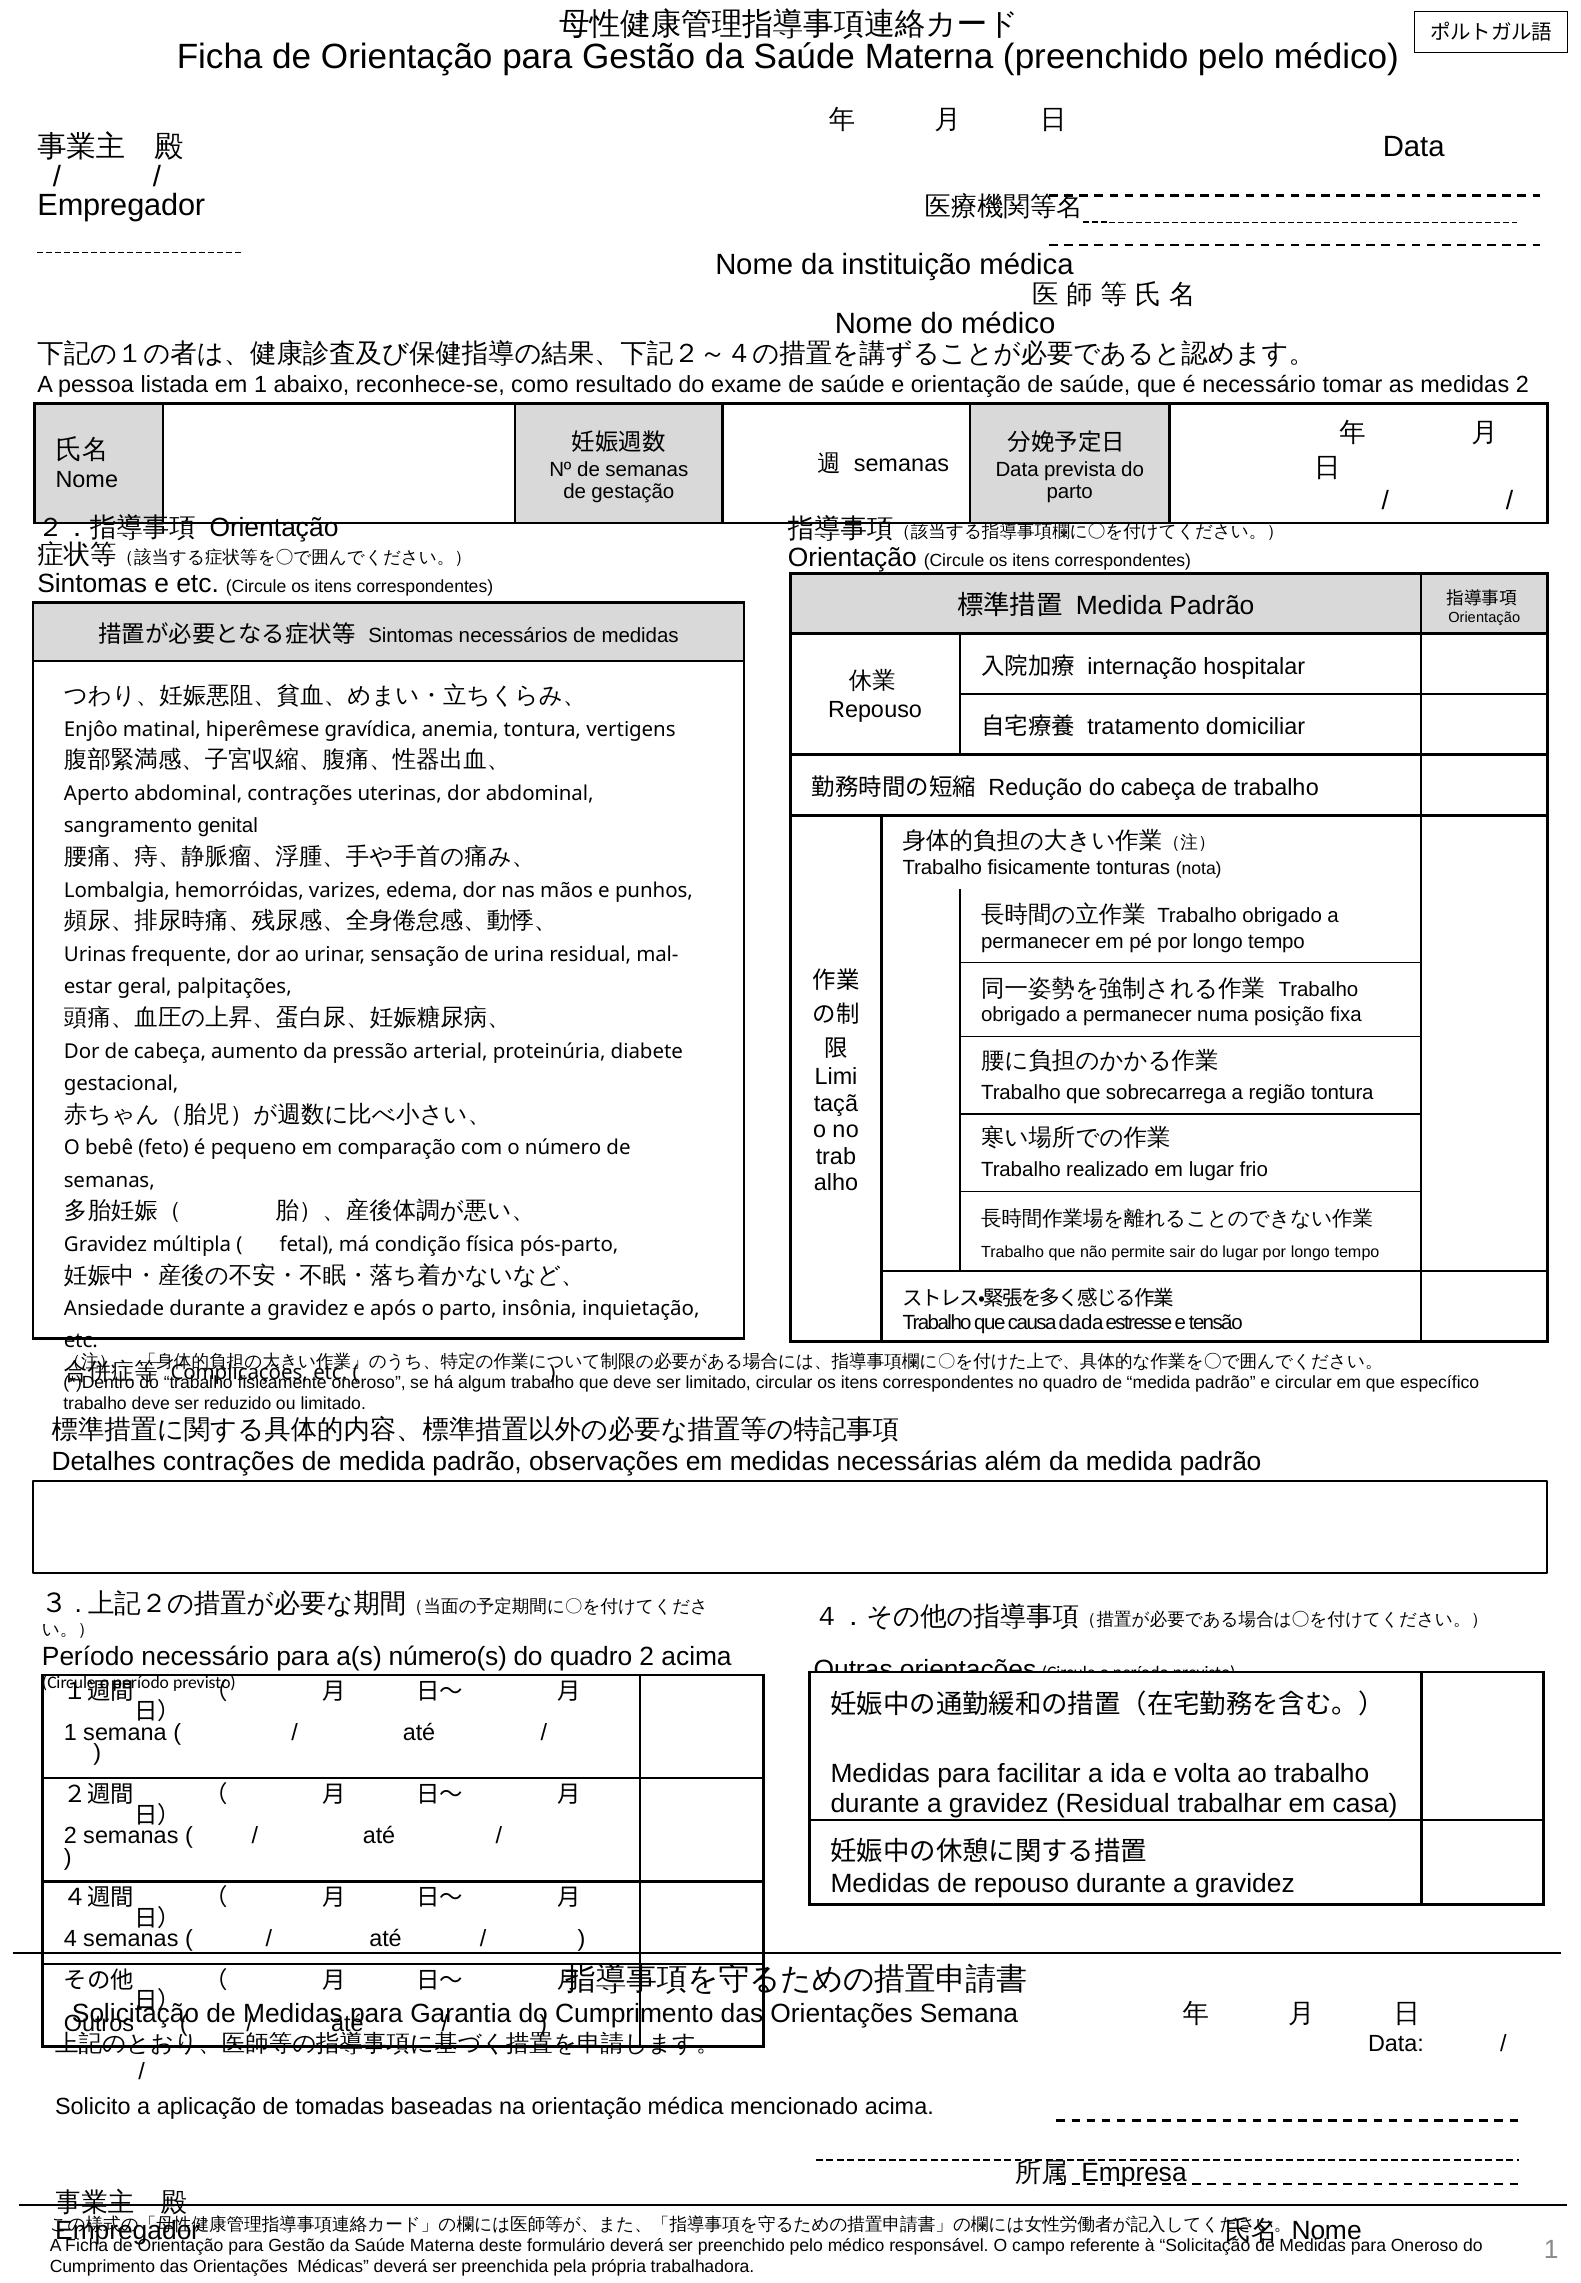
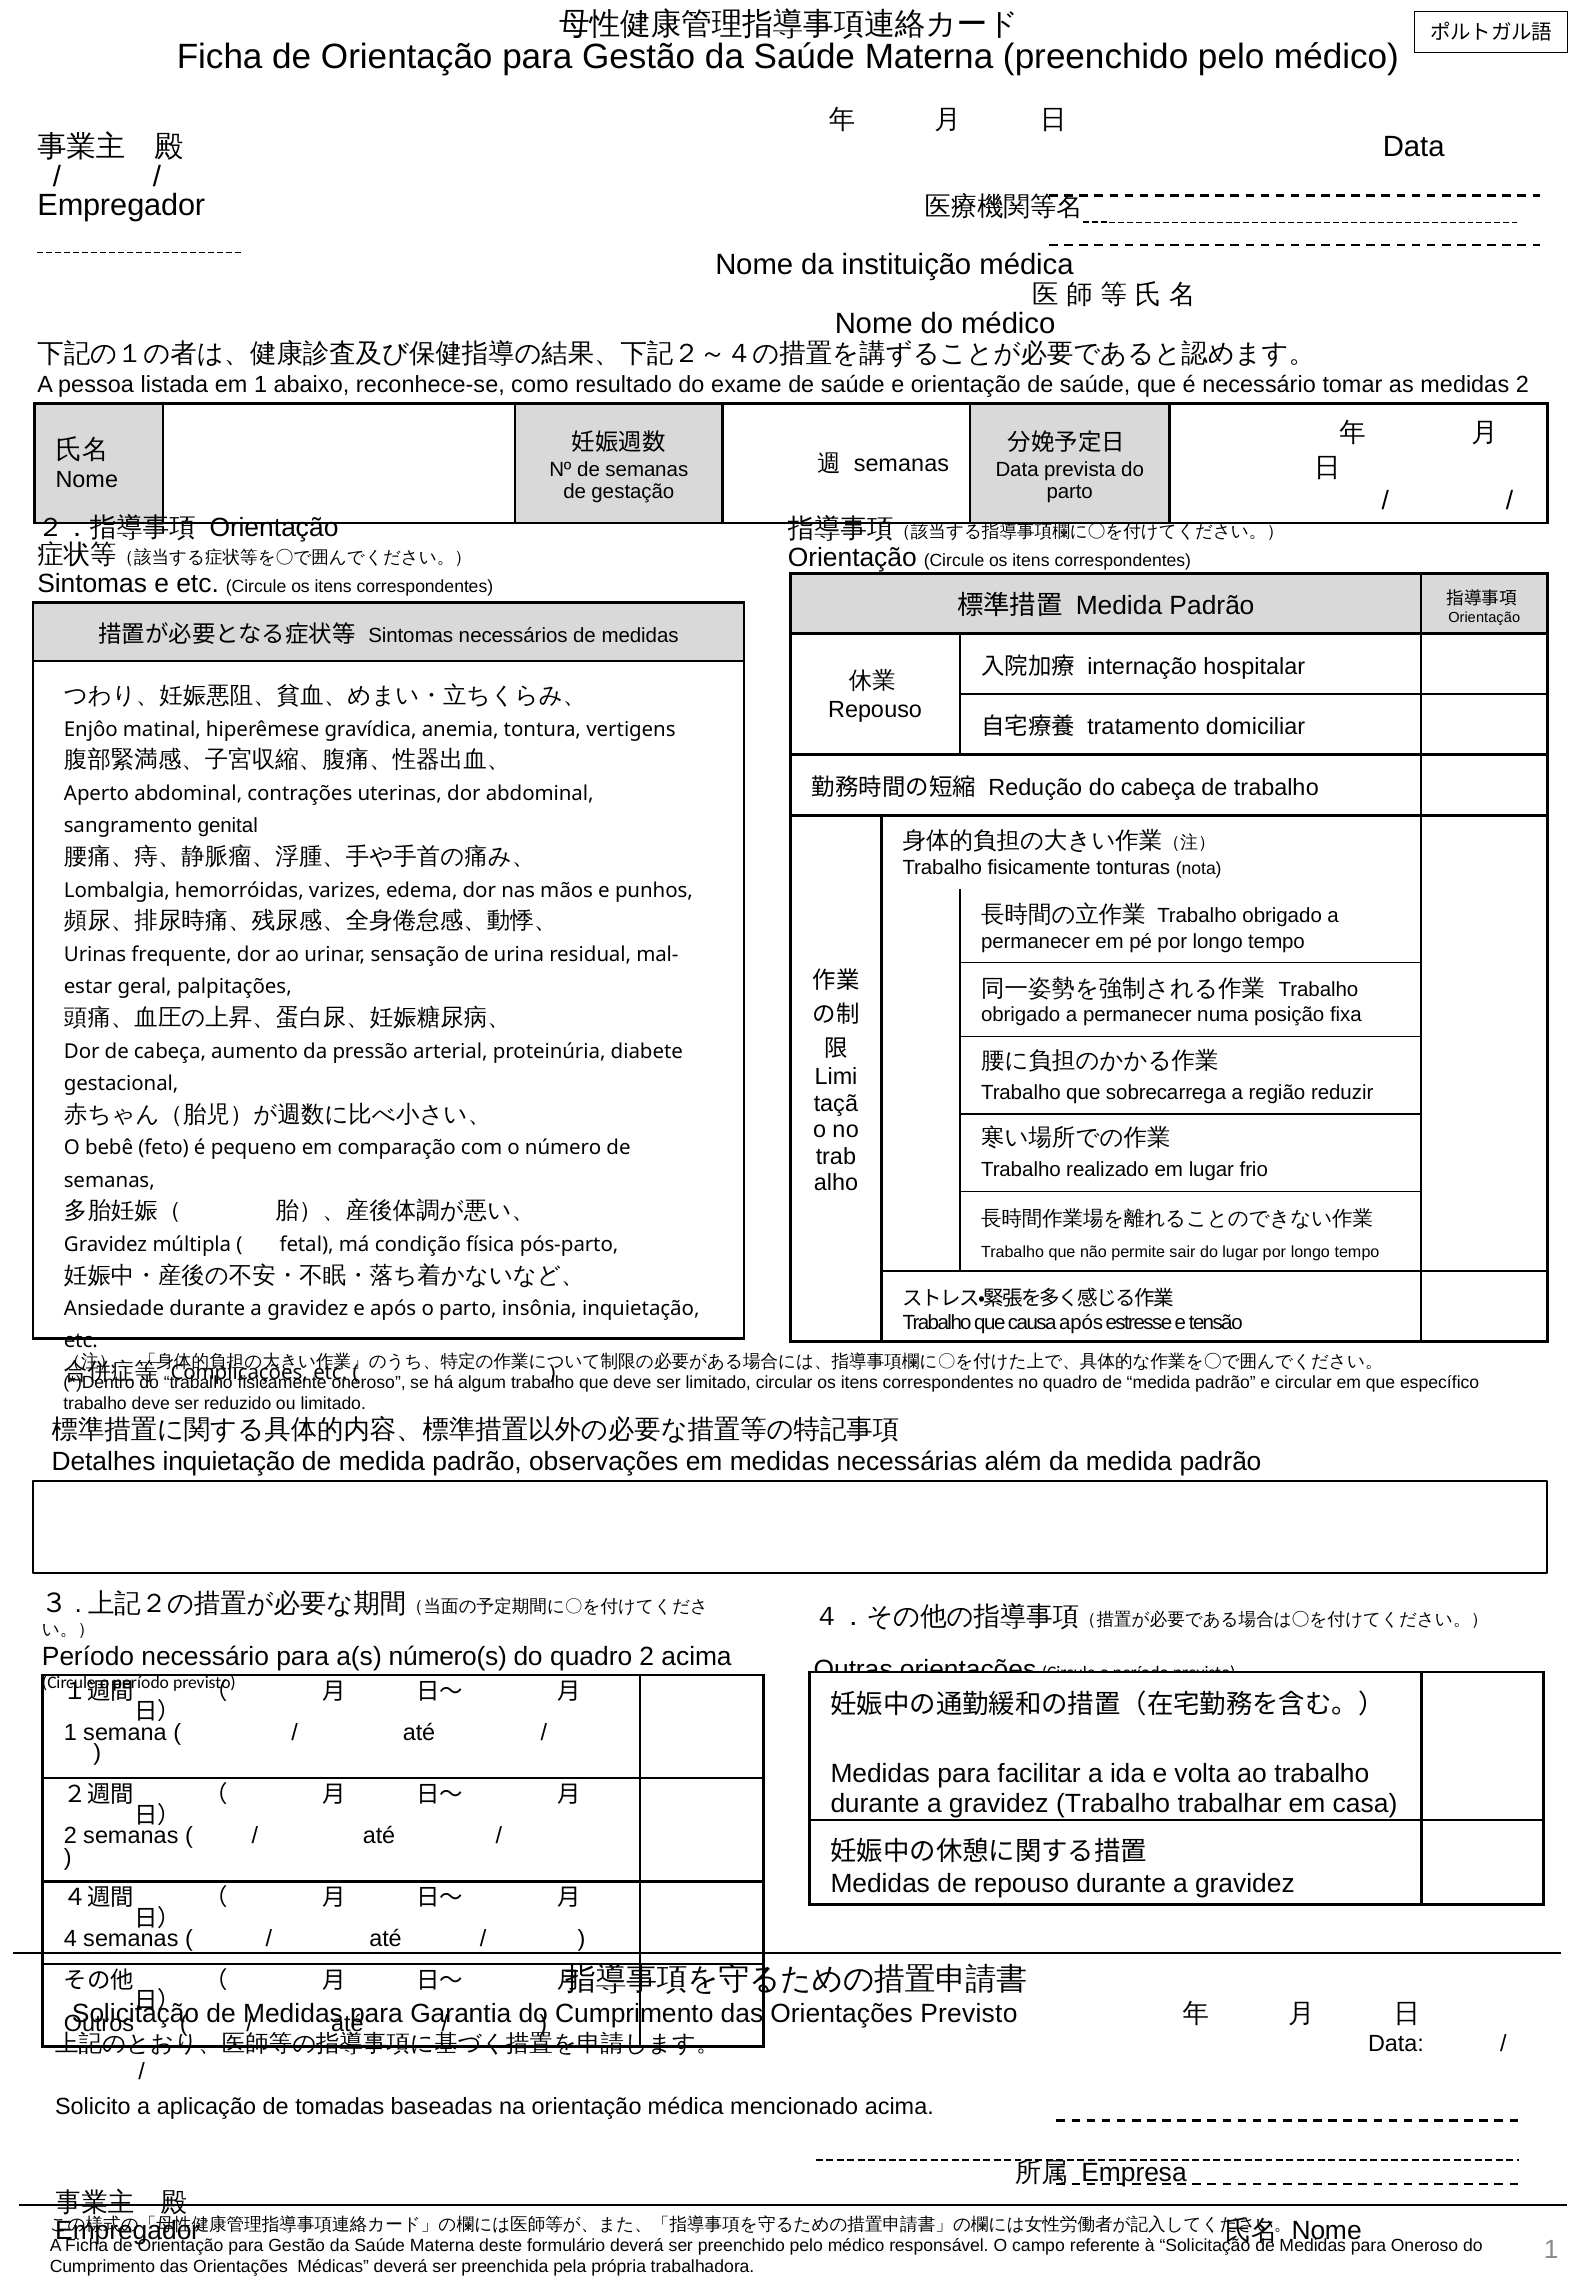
região tontura: tontura -> reduzir (1342, 1093)
causa dada: dada -> após (1081, 1323)
Detalhes contrações: contrações -> inquietação (229, 1462)
gravidez Residual: Residual -> Trabalho (1113, 1804)
Orientações Semana: Semana -> Previsto (969, 2014)
